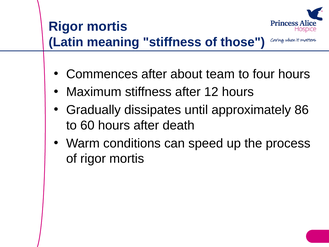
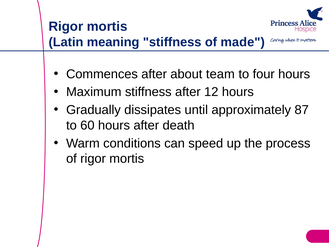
those: those -> made (243, 42)
86: 86 -> 87 (302, 110)
